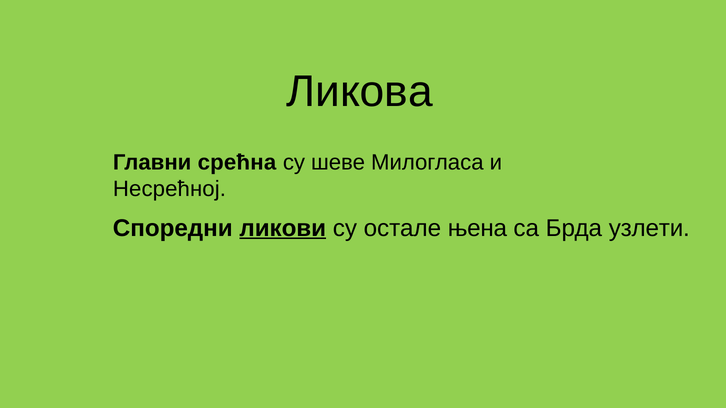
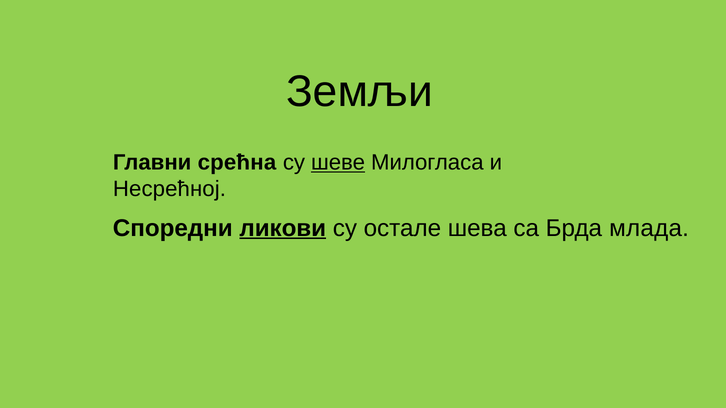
Ликова: Ликова -> Земљи (360, 92)
шеве underline: none -> present (338, 163)
њена: њена -> шева (477, 228)
узлети: узлети -> млада (649, 228)
